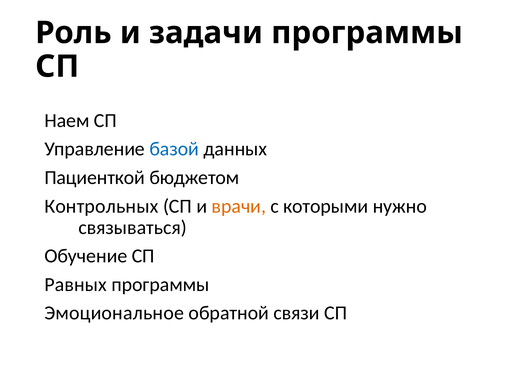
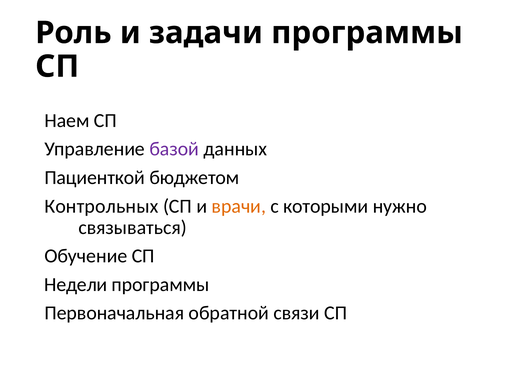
базой colour: blue -> purple (174, 149)
Равных: Равных -> Недели (76, 285)
Эмоциональное: Эмоциональное -> Первоначальная (114, 313)
